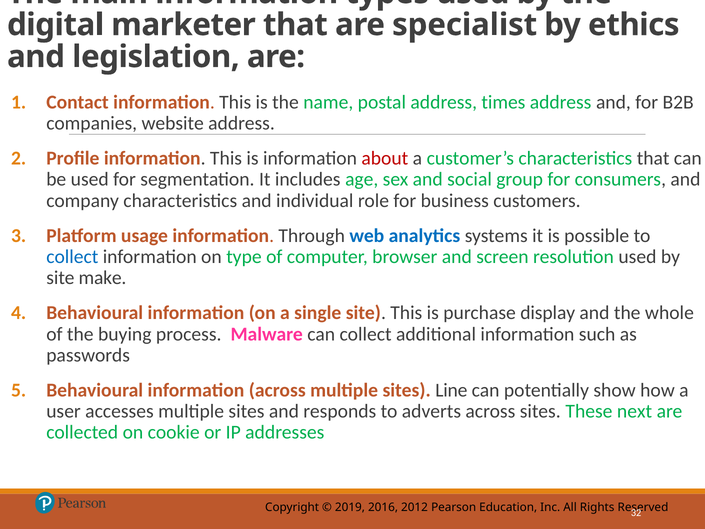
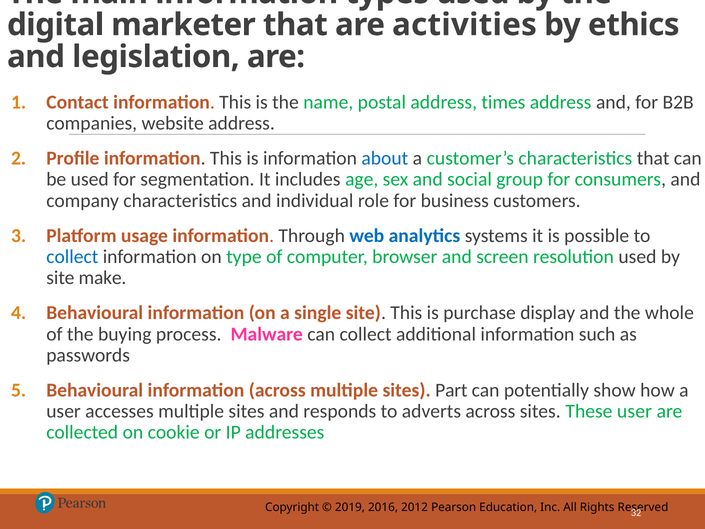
specialist: specialist -> activities (464, 25)
about colour: red -> blue (385, 158)
Line: Line -> Part (451, 390)
These next: next -> user (634, 411)
